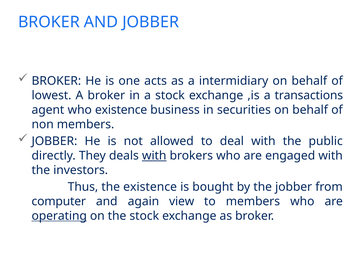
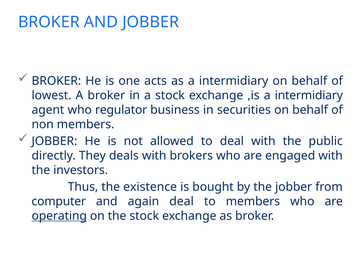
,is a transactions: transactions -> intermidiary (309, 95)
who existence: existence -> regulator (121, 110)
with underline: present -> none (154, 155)
again view: view -> deal (182, 201)
